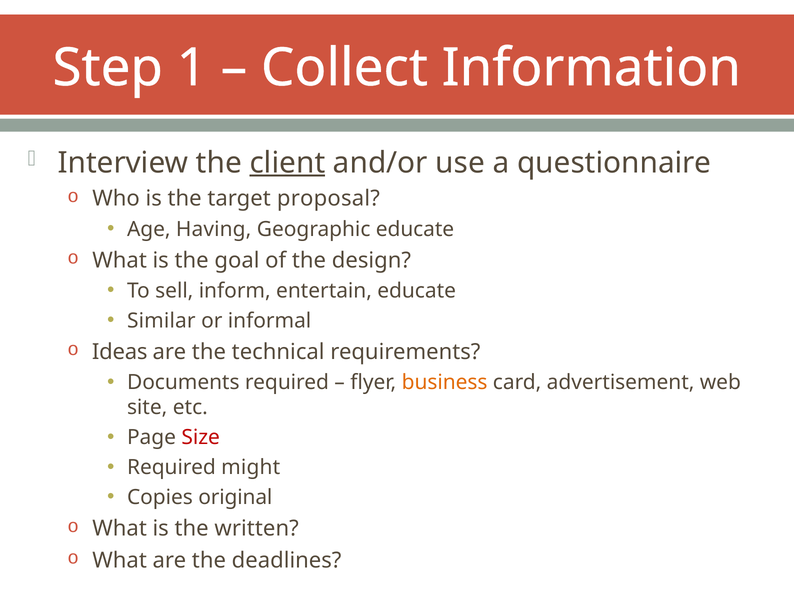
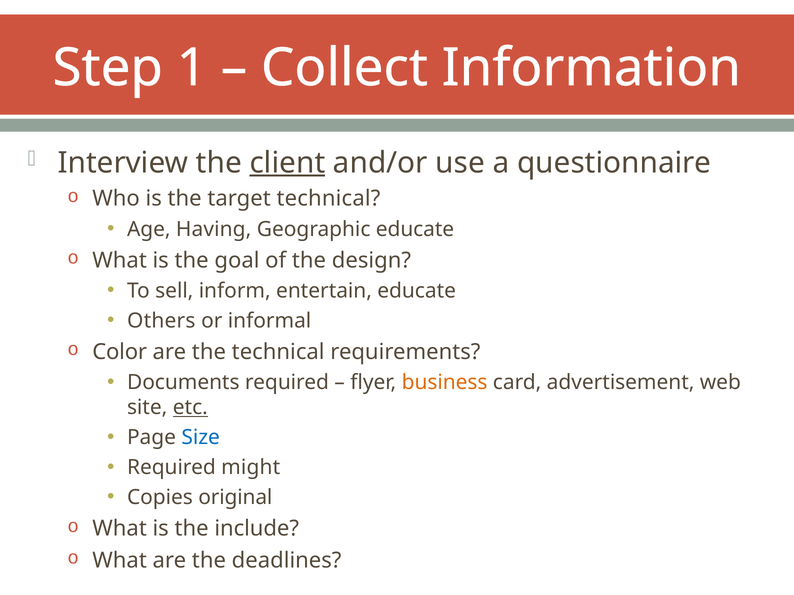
target proposal: proposal -> technical (328, 199)
Similar: Similar -> Others (161, 321)
Ideas: Ideas -> Color (120, 352)
etc underline: none -> present (190, 408)
Size colour: red -> blue (201, 438)
written: written -> include (257, 529)
